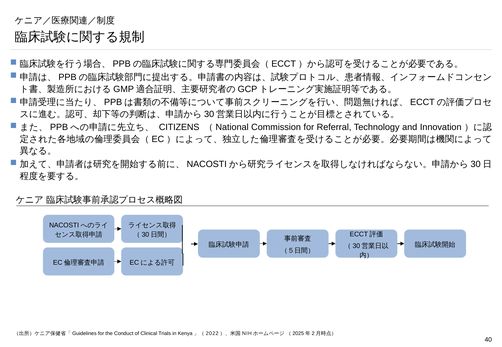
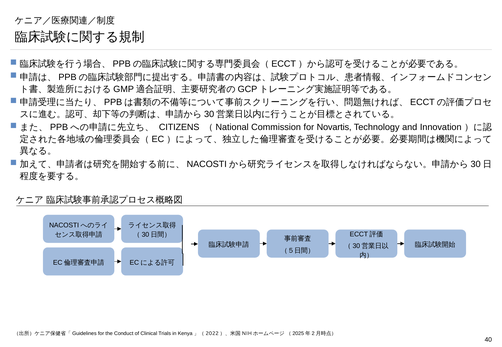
Referral: Referral -> Novartis (334, 127)
